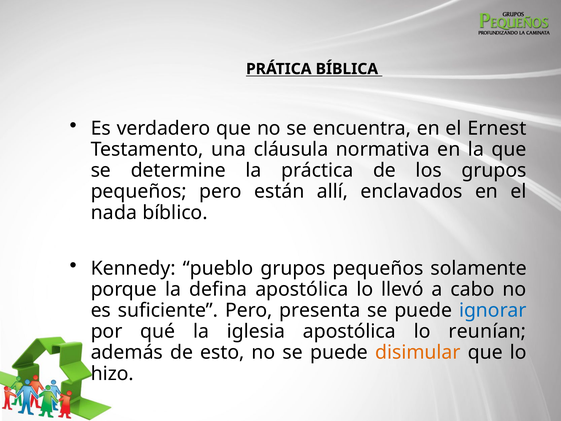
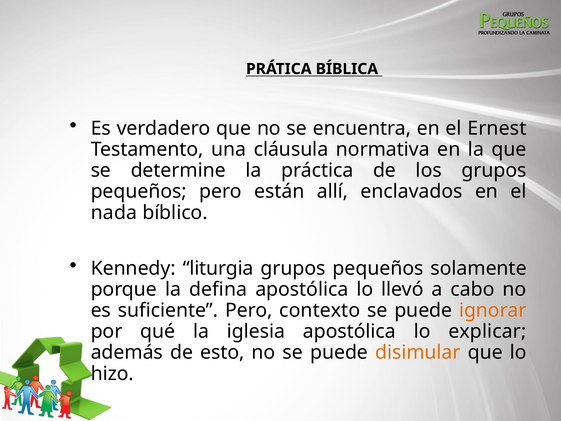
pueblo: pueblo -> liturgia (218, 268)
presenta: presenta -> contexto (320, 310)
ignorar colour: blue -> orange (493, 310)
reunían: reunían -> explicar (487, 331)
